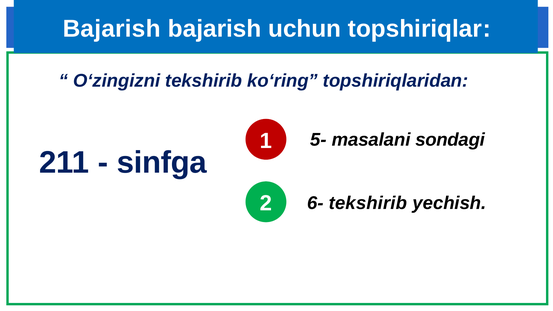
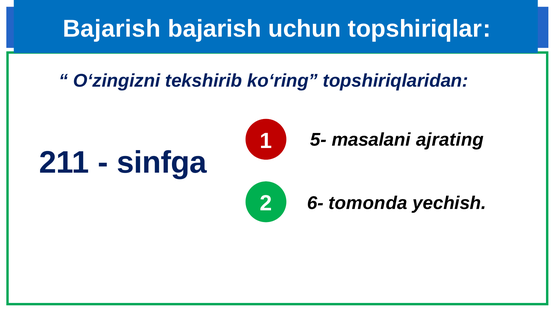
sondagi: sondagi -> ajrating (450, 140)
6- tekshirib: tekshirib -> tomonda (368, 203)
